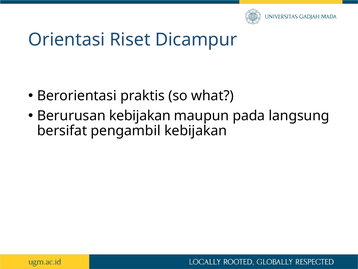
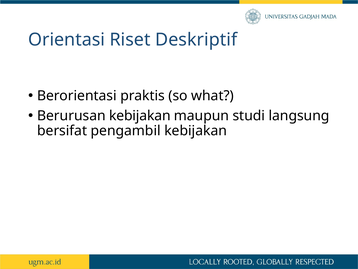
Dicampur: Dicampur -> Deskriptif (196, 40)
pada: pada -> studi (249, 116)
